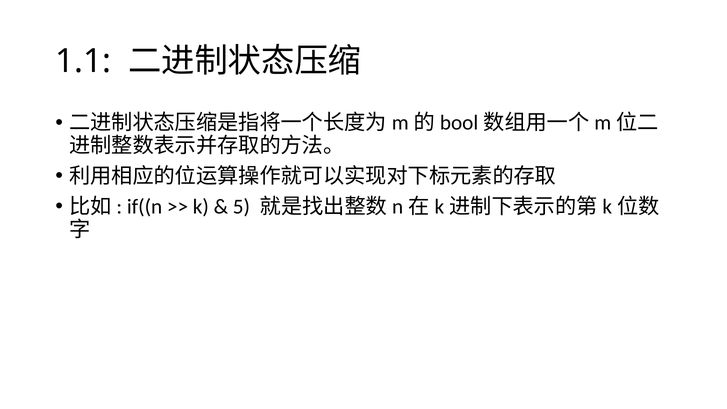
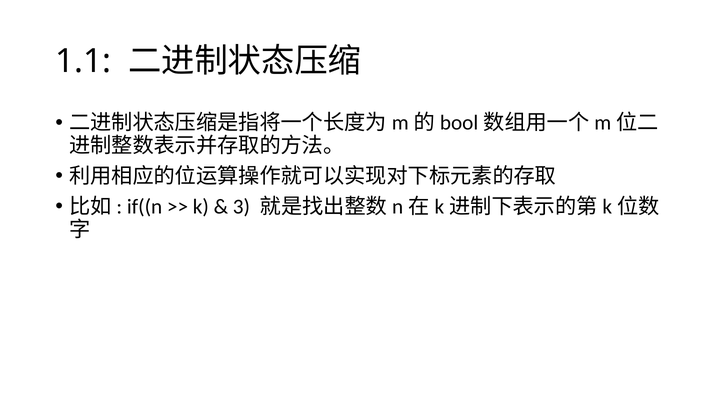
5: 5 -> 3 (241, 207)
